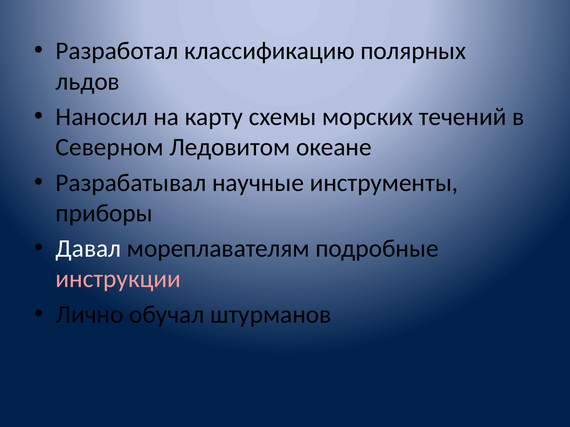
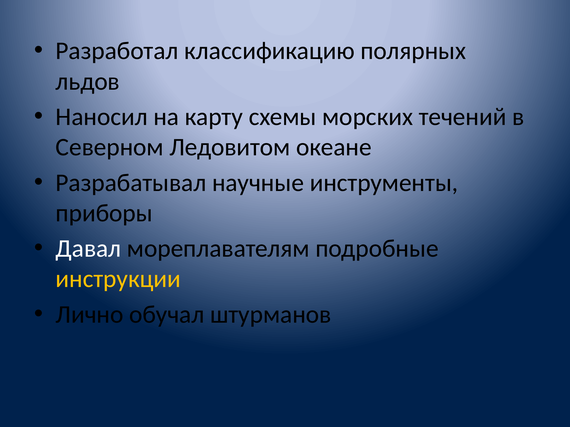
инструкции colour: pink -> yellow (118, 279)
